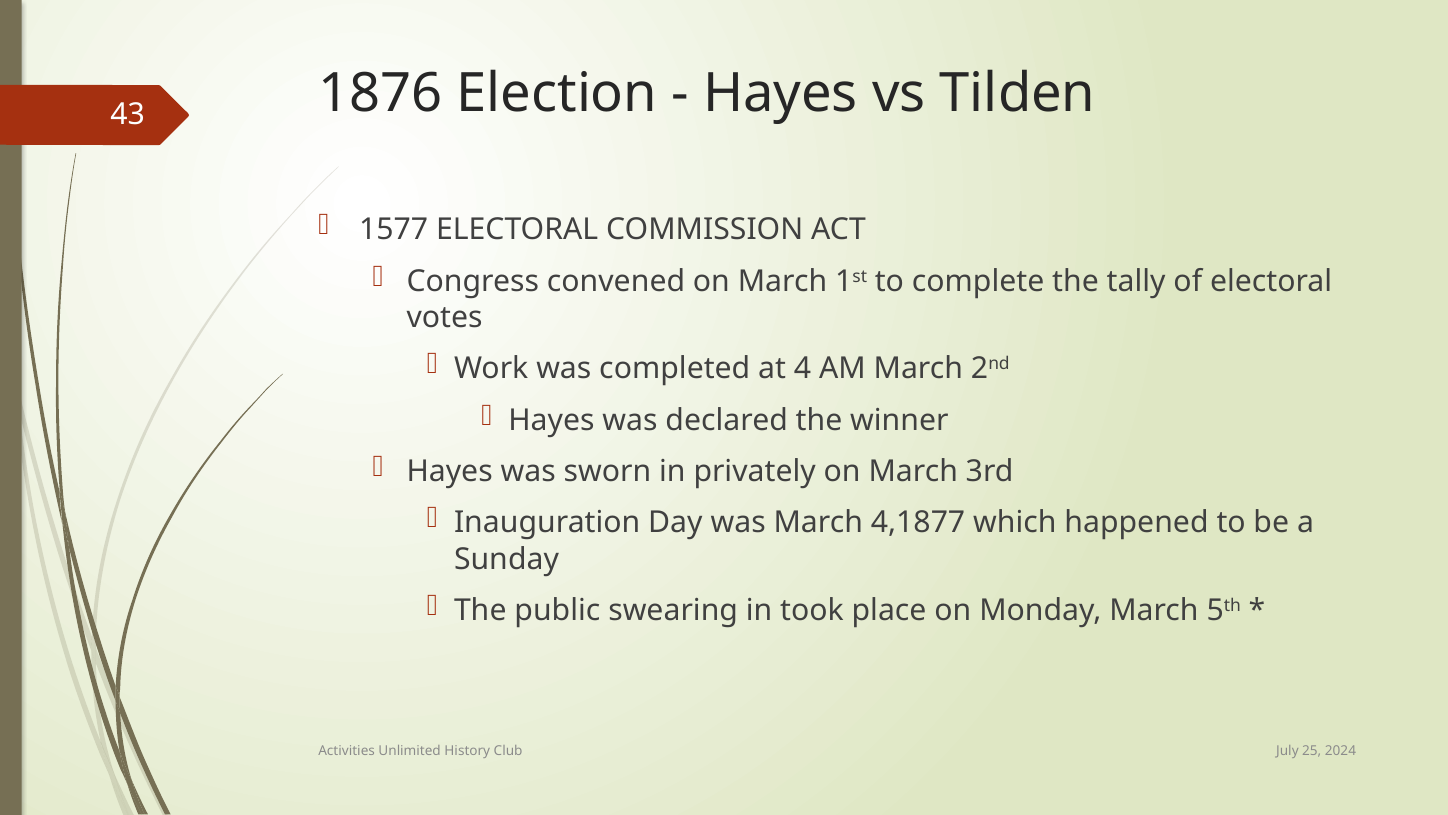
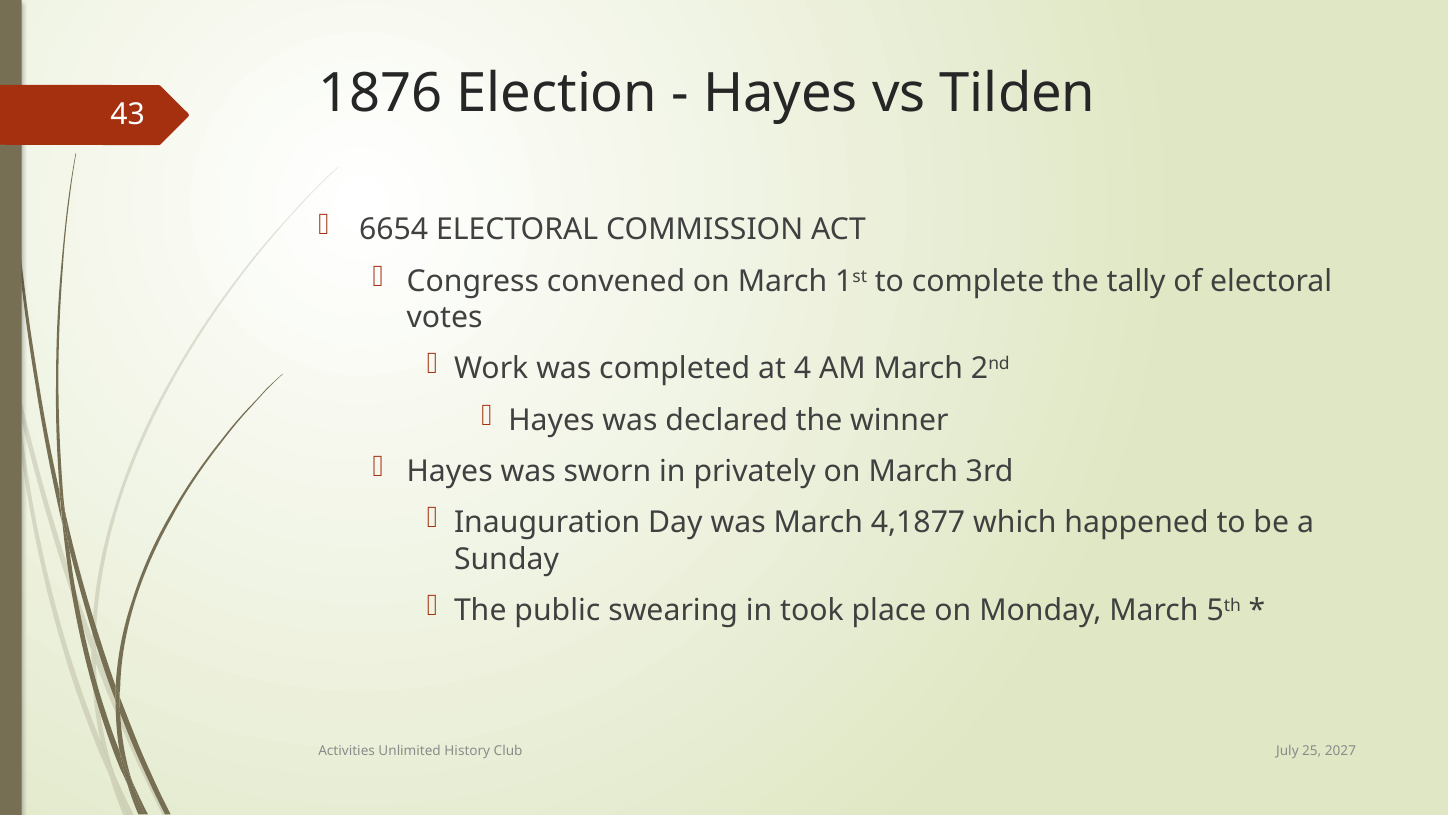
1577: 1577 -> 6654 (394, 230)
2024: 2024 -> 2027 (1340, 751)
